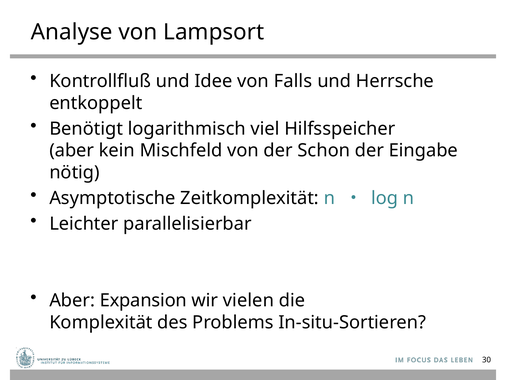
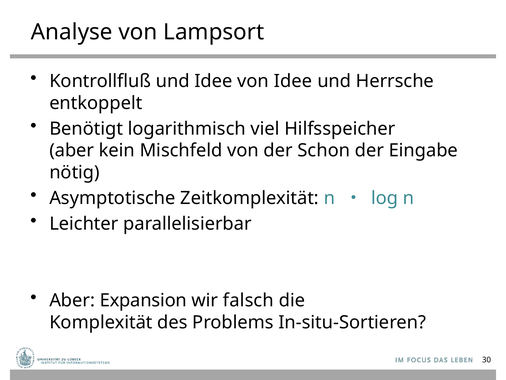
von Falls: Falls -> Idee (293, 81)
vielen: vielen -> falsch (248, 300)
